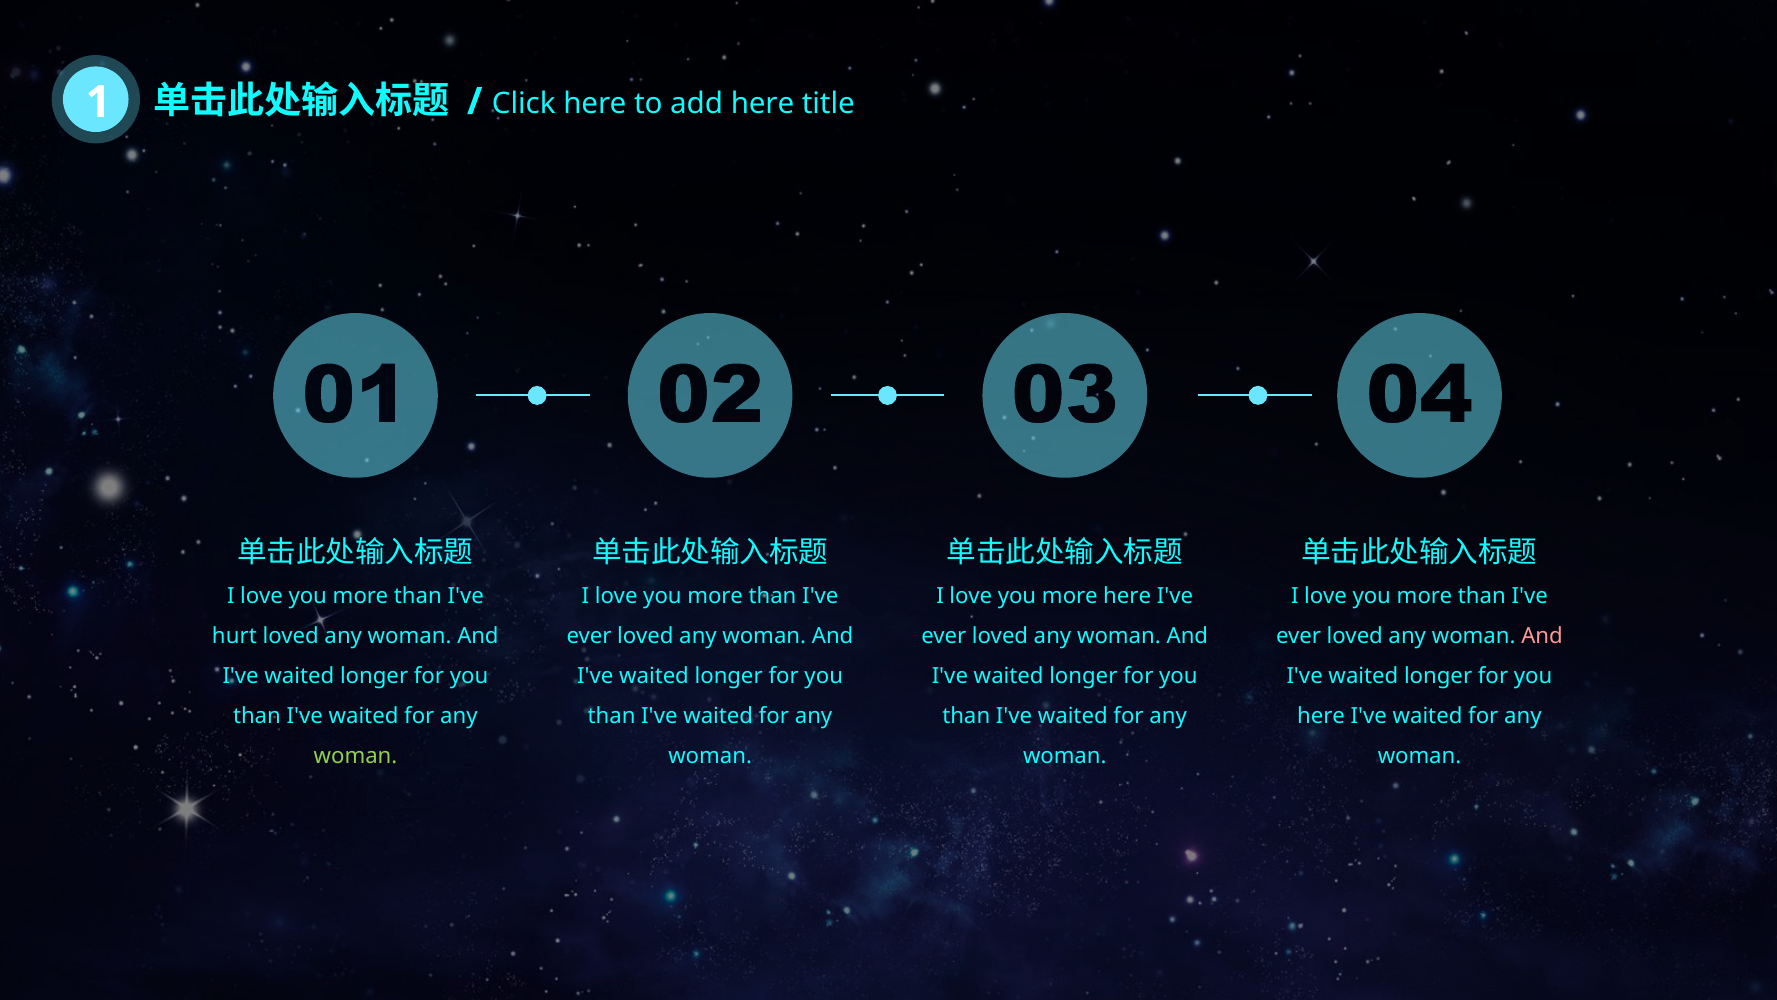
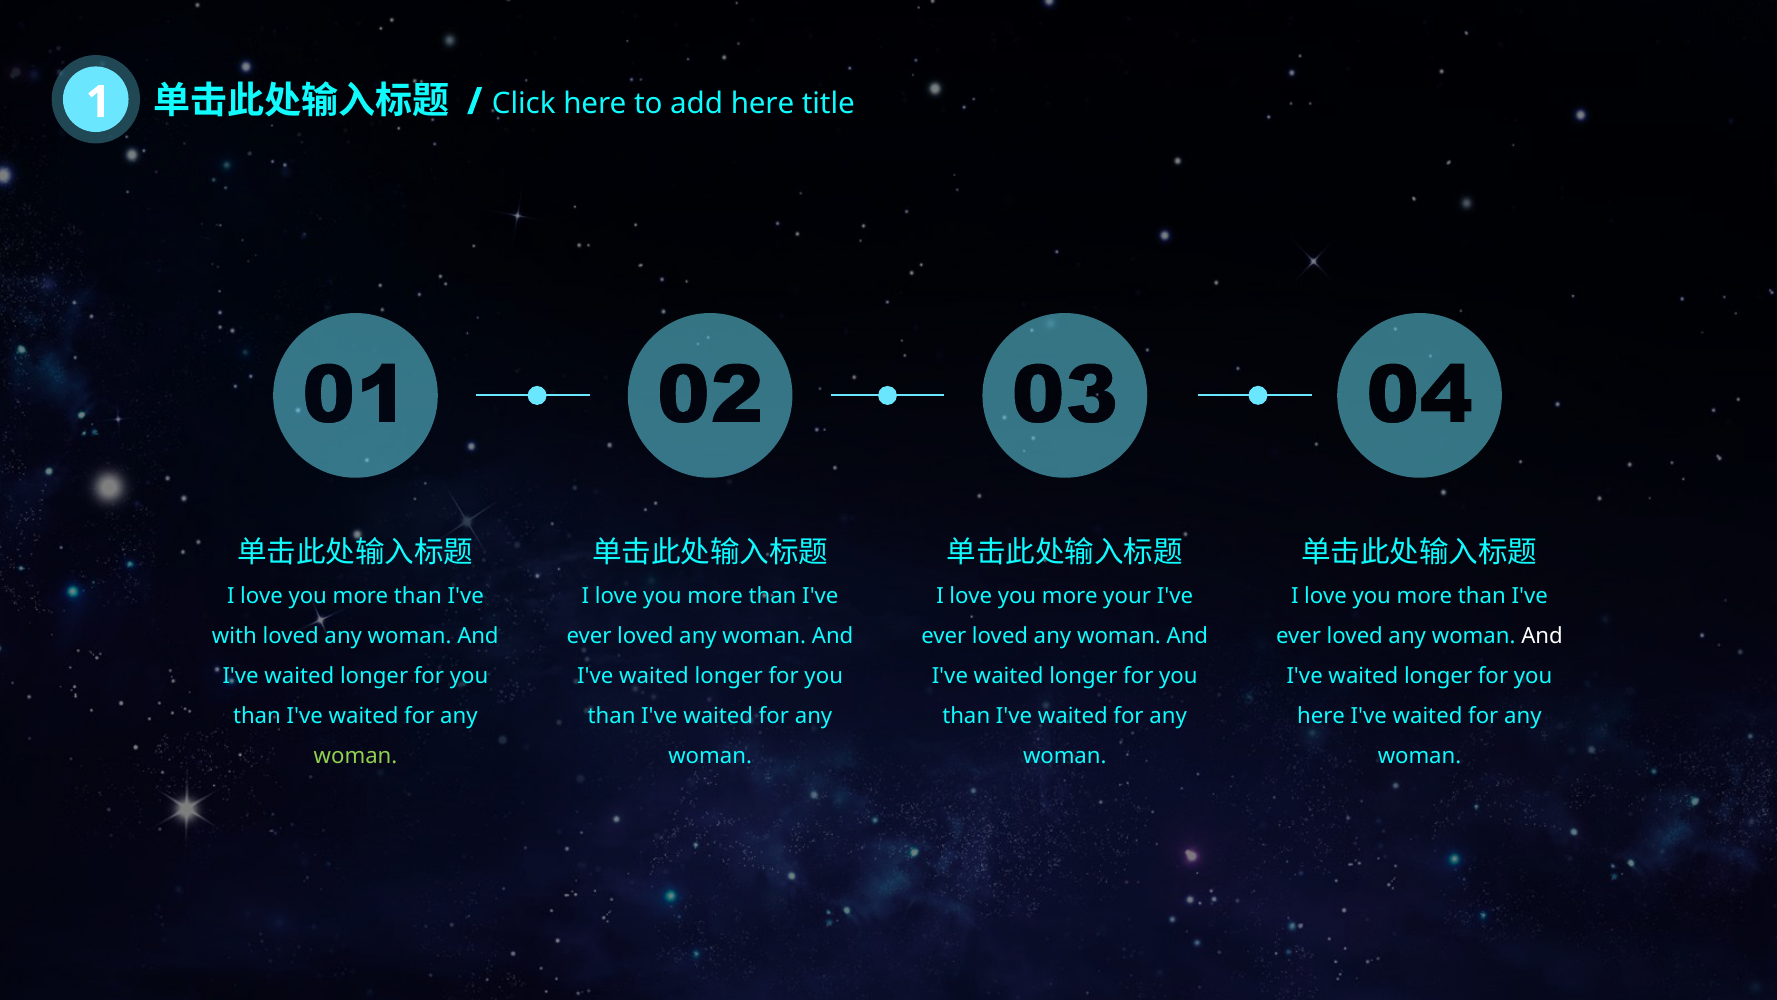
more here: here -> your (1127, 596)
hurt: hurt -> with (234, 636)
And colour: pink -> white (1542, 636)
